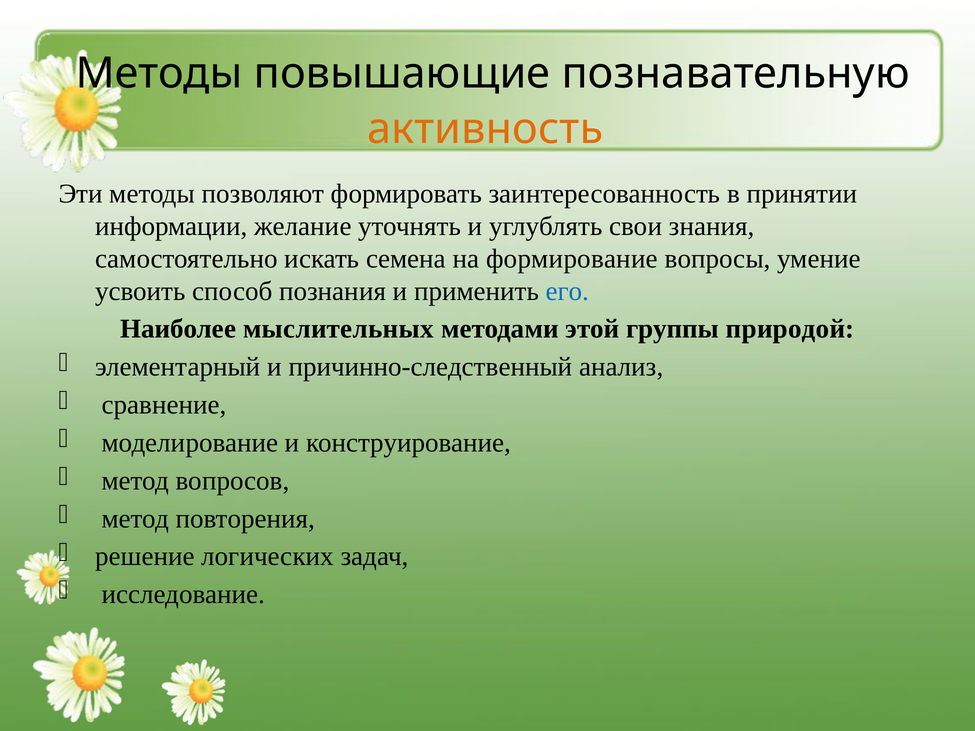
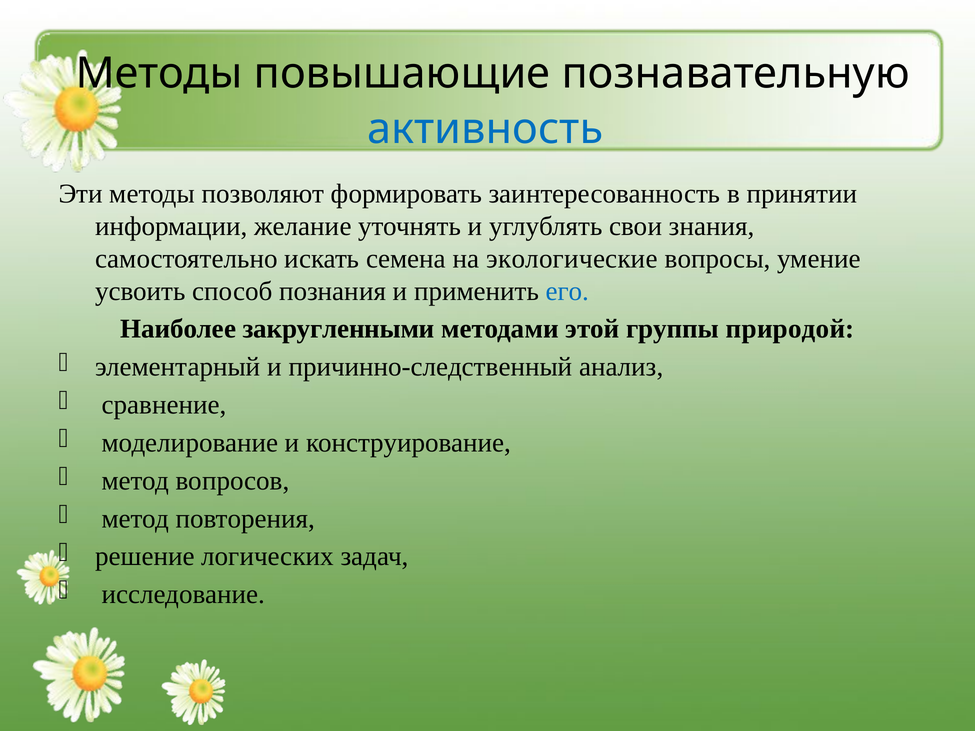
активность colour: orange -> blue (485, 129)
формирование: формирование -> экологические (572, 259)
мыслительных: мыслительных -> закругленными (339, 329)
